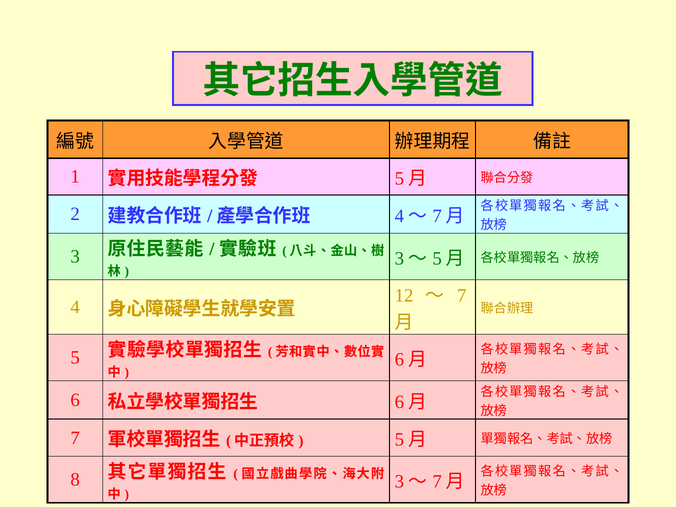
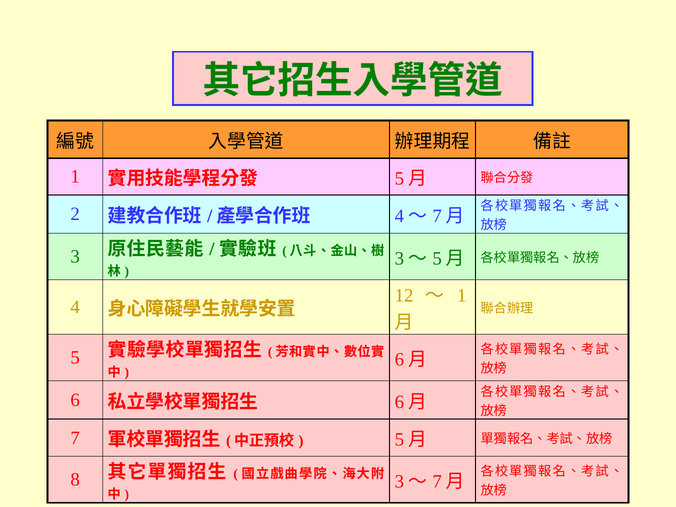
7: 7 -> 1 (462, 295)
